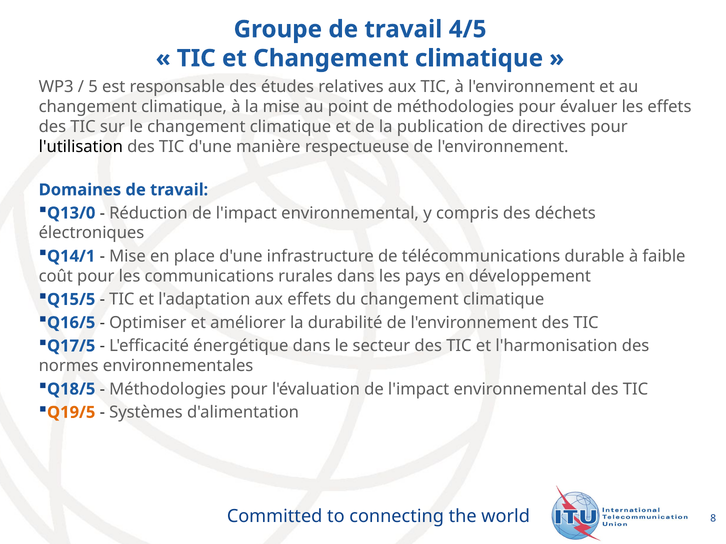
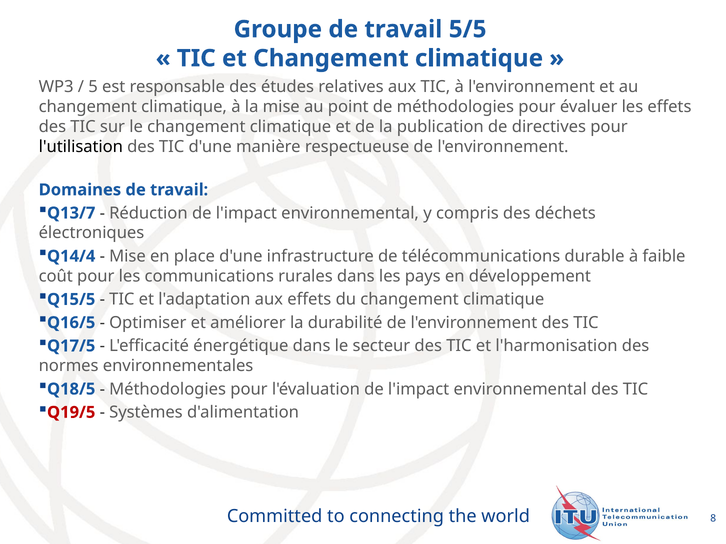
4/5: 4/5 -> 5/5 (468, 29)
Q13/0: Q13/0 -> Q13/7 (71, 213)
Q14/1: Q14/1 -> Q14/4 (71, 256)
Q19/5 colour: orange -> red (71, 413)
